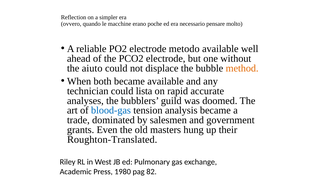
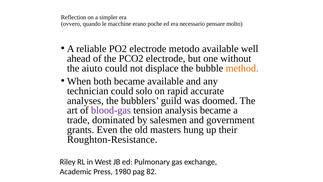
lista: lista -> solo (144, 91)
blood-gas colour: blue -> purple (111, 110)
Roughton-Translated: Roughton-Translated -> Roughton-Resistance (112, 139)
